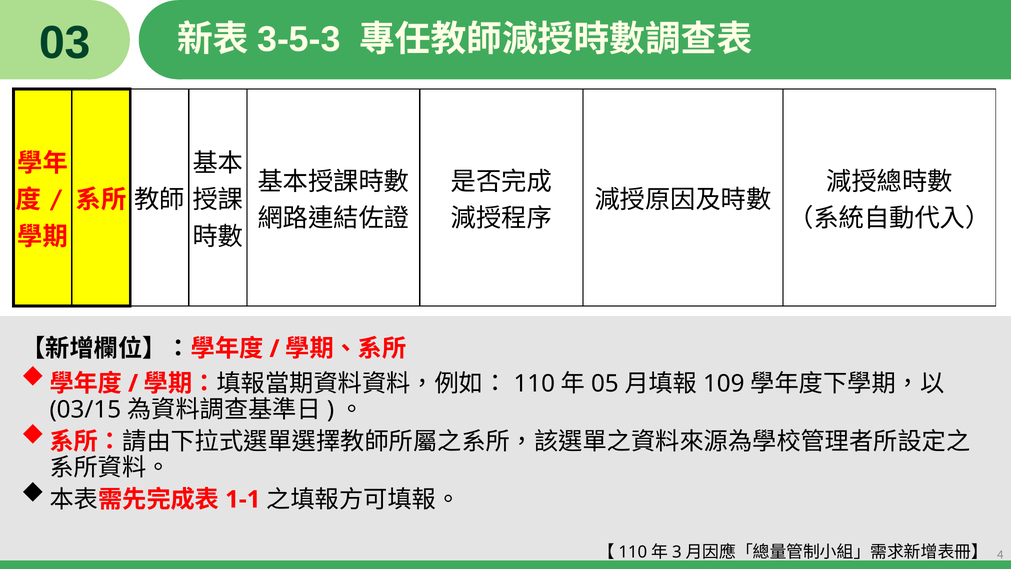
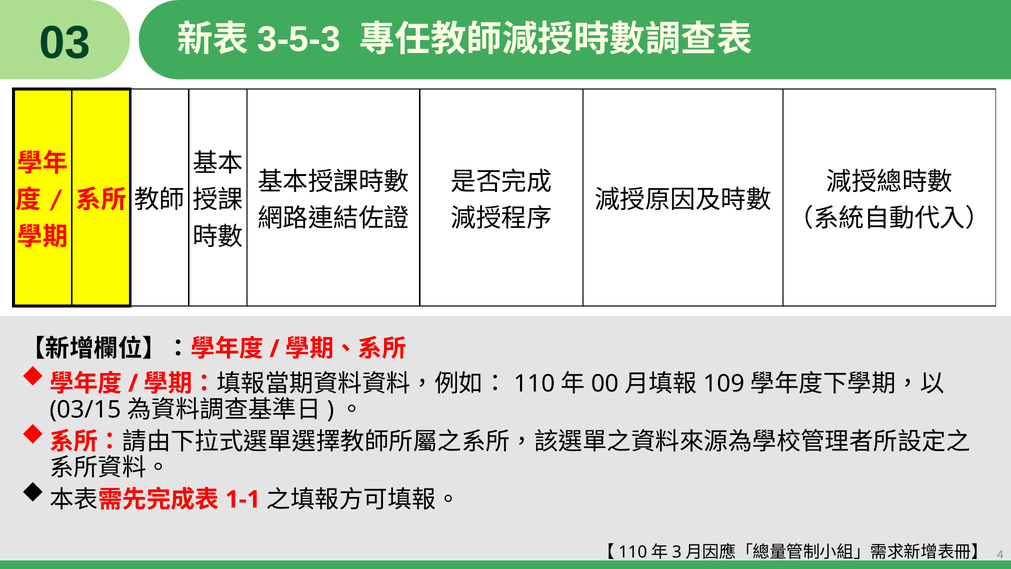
05: 05 -> 00 (605, 383)
